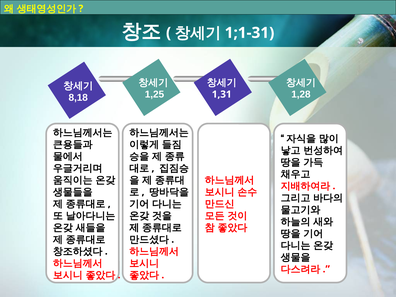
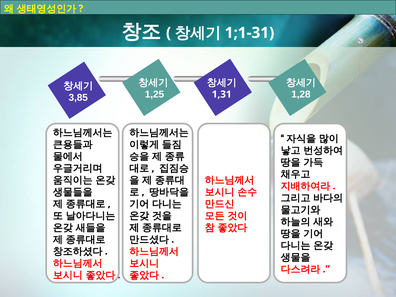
8,18: 8,18 -> 3,85 (78, 98)
